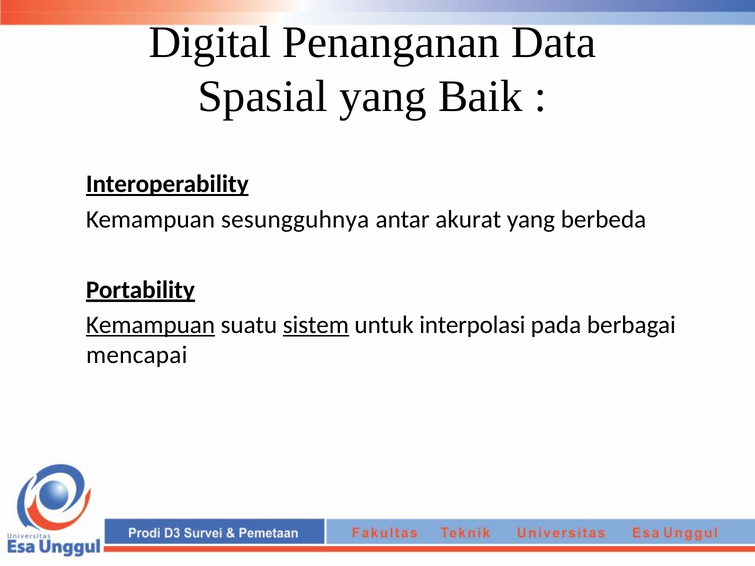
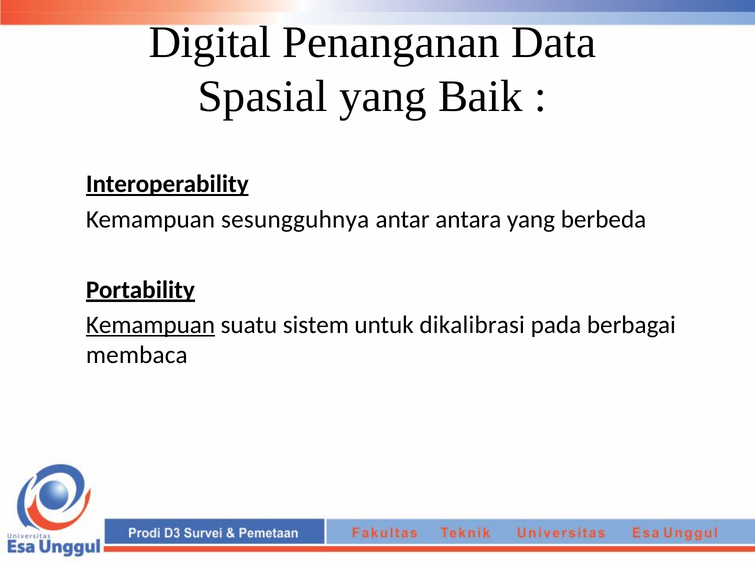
akurat: akurat -> antara (468, 219)
sistem underline: present -> none (316, 325)
interpolasi: interpolasi -> dikalibrasi (472, 325)
mencapai: mencapai -> membaca (137, 355)
